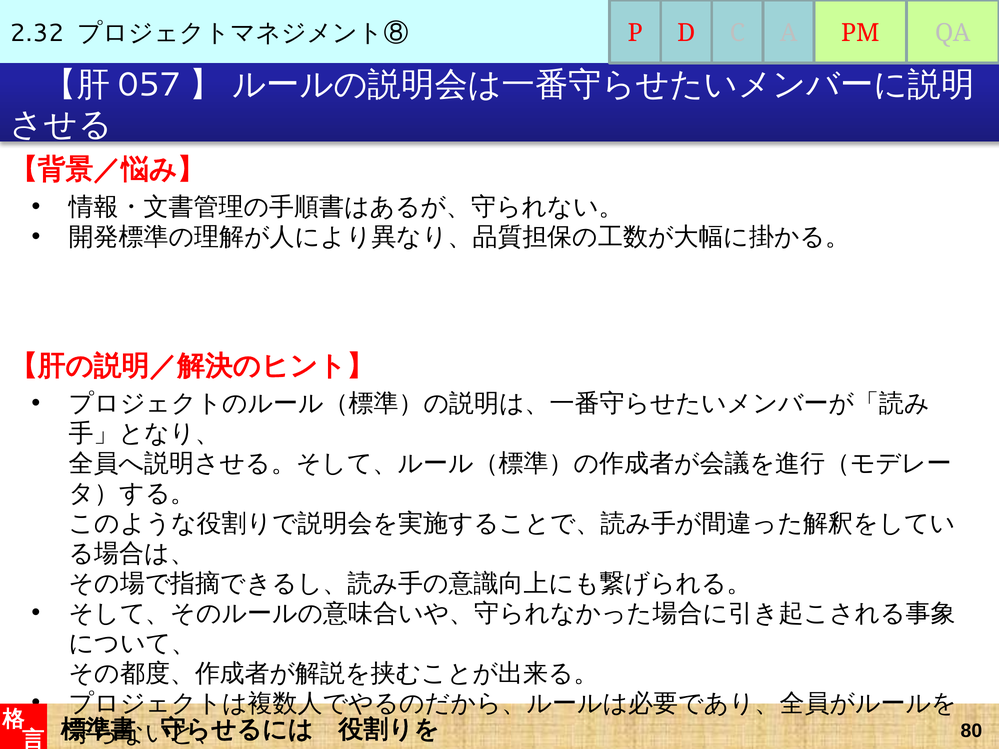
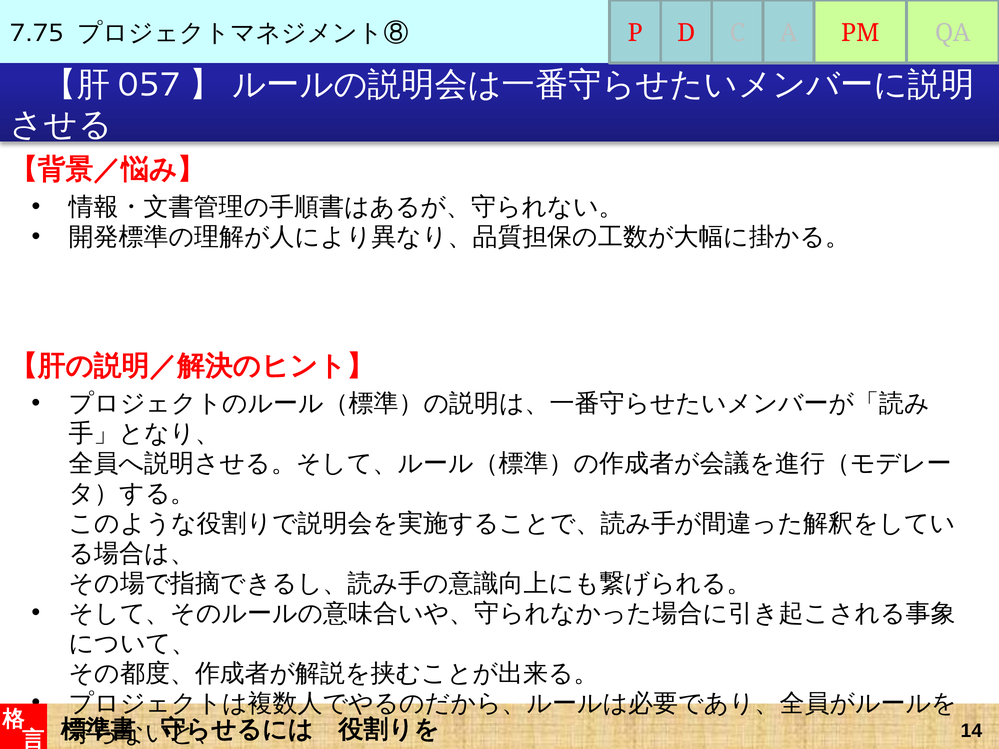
2.32: 2.32 -> 7.75 (37, 33)
80: 80 -> 14 (971, 731)
